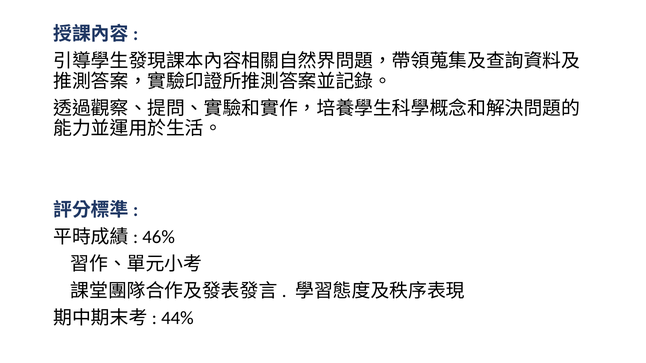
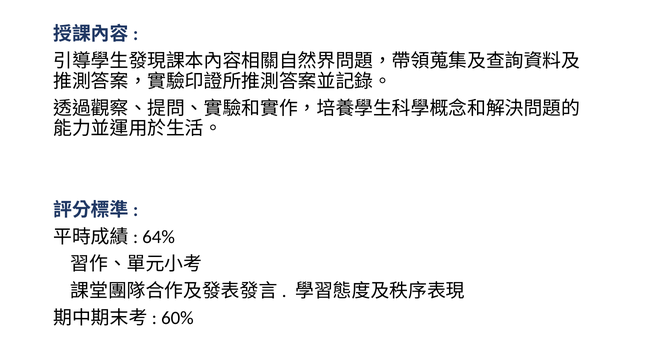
46%: 46% -> 64% (159, 237)
44%: 44% -> 60% (177, 319)
